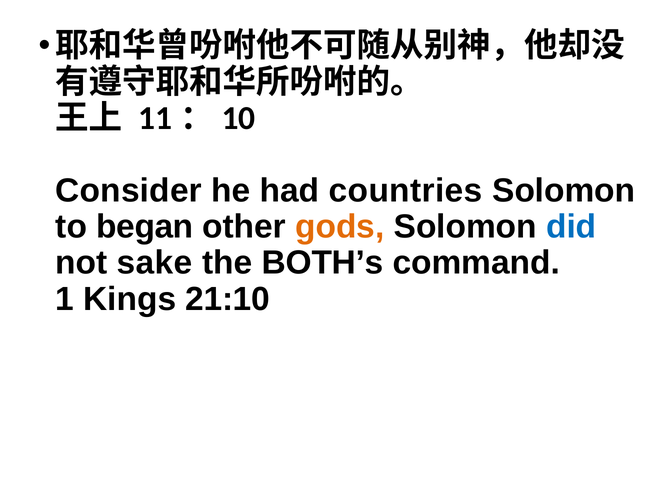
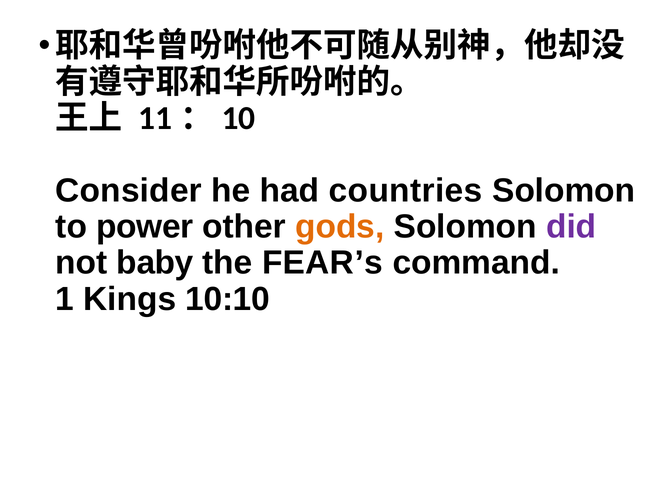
began: began -> power (145, 227)
did colour: blue -> purple (571, 227)
sake: sake -> baby (155, 263)
BOTH’s: BOTH’s -> FEAR’s (322, 263)
21:10: 21:10 -> 10:10 (228, 299)
